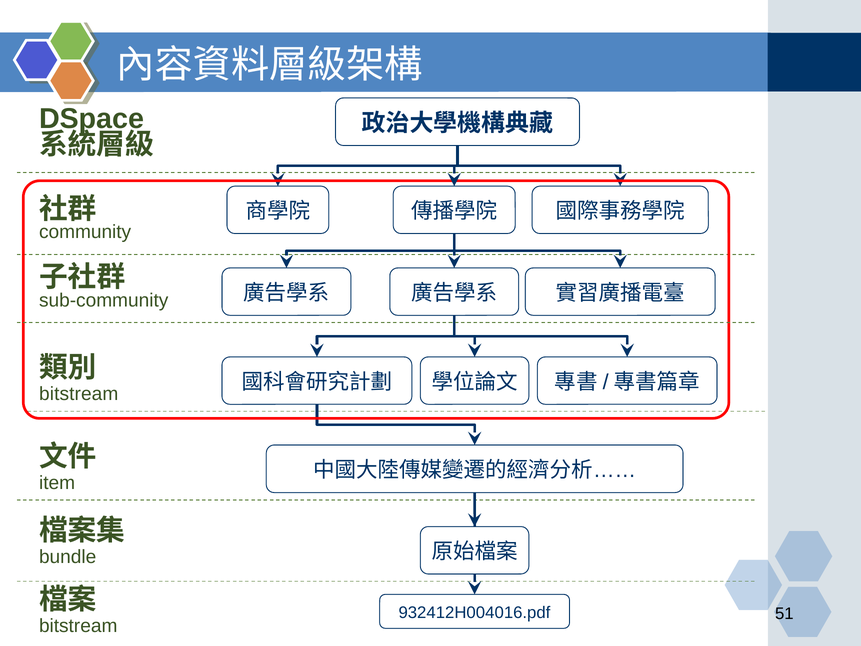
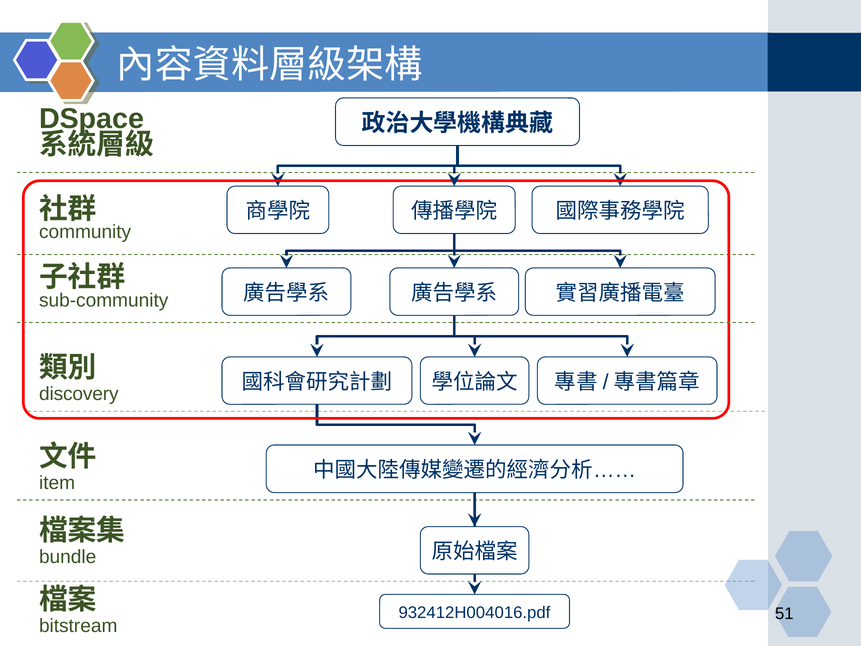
bitstream: bitstream -> discovery (79, 394)
